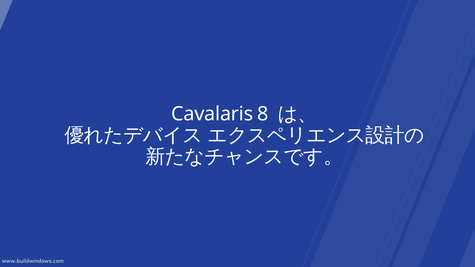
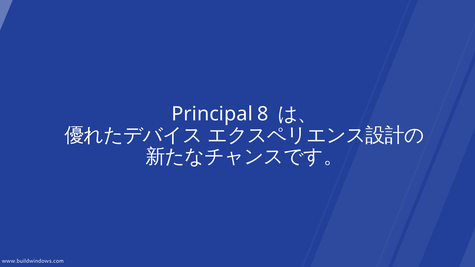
Cavalaris: Cavalaris -> Principal (212, 114)
